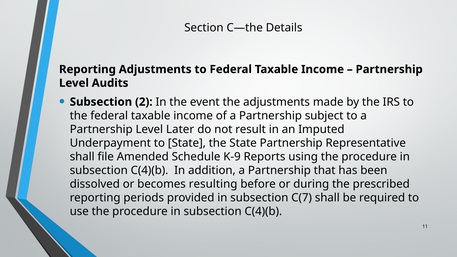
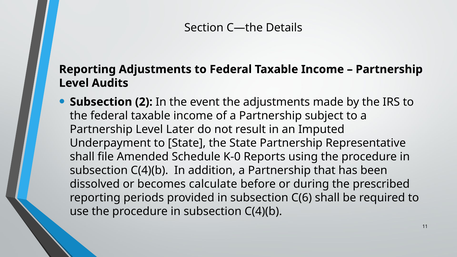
K-9: K-9 -> K-0 (232, 157)
resulting: resulting -> calculate (213, 184)
C(7: C(7 -> C(6 (302, 198)
